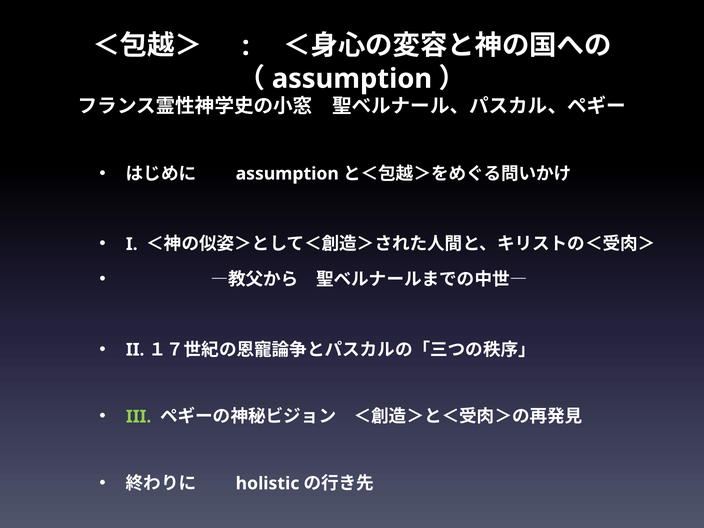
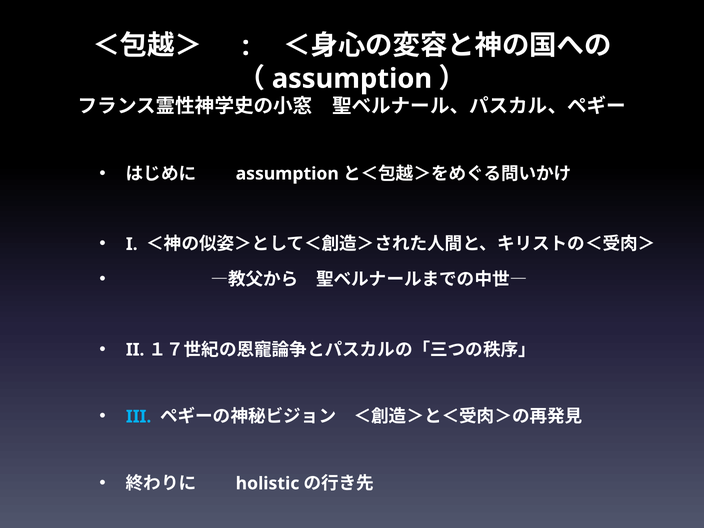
III colour: light green -> light blue (139, 417)
